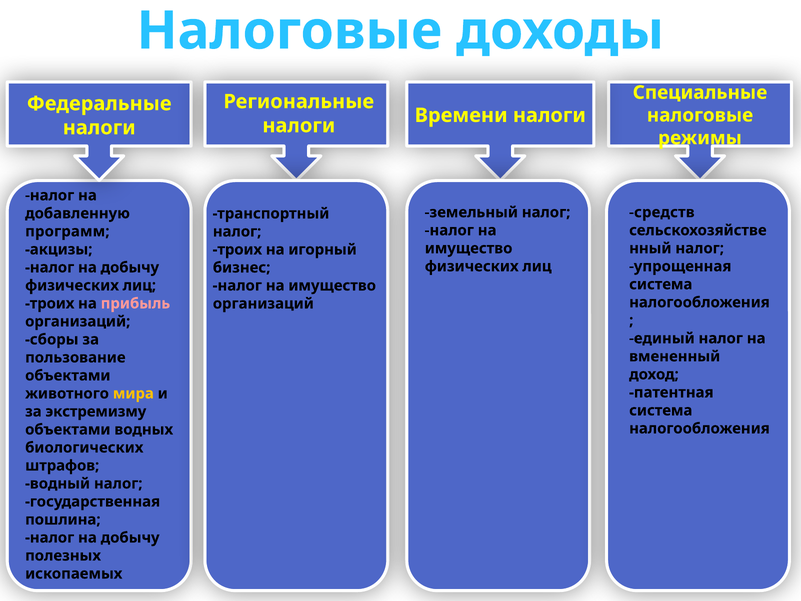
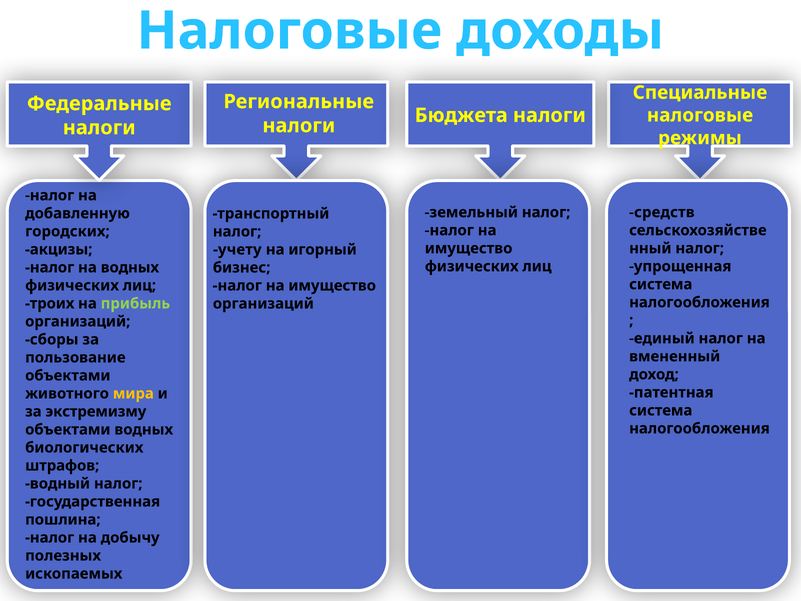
Времени: Времени -> Бюджета (461, 115)
программ: программ -> городских (67, 231)
троих: троих -> учету (237, 249)
добычу: добычу -> водных (130, 267)
прибыль colour: pink -> light green (135, 303)
